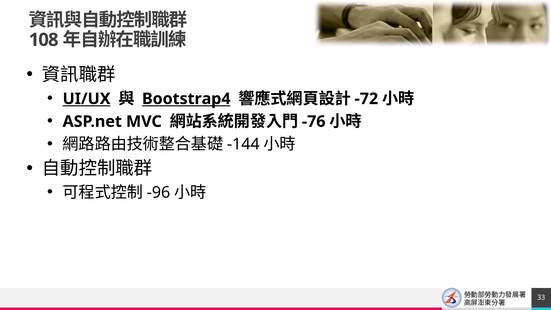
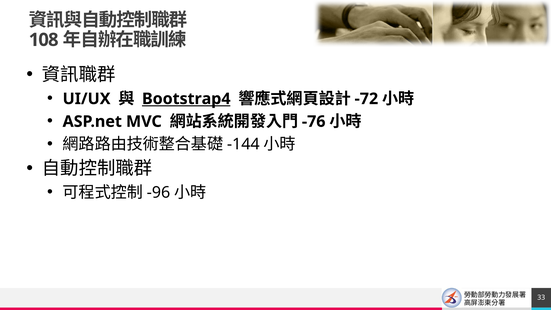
UI/UX underline: present -> none (87, 99)
